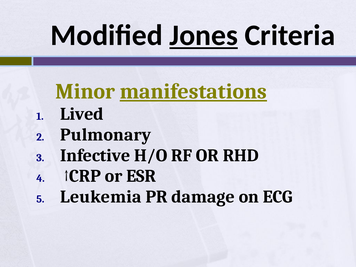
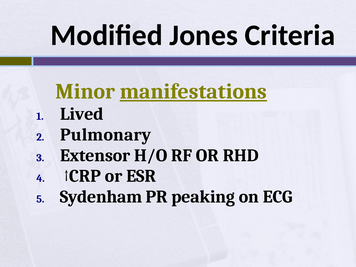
Jones underline: present -> none (204, 35)
Infective: Infective -> Extensor (95, 155)
Leukemia: Leukemia -> Sydenham (101, 197)
damage: damage -> peaking (203, 197)
